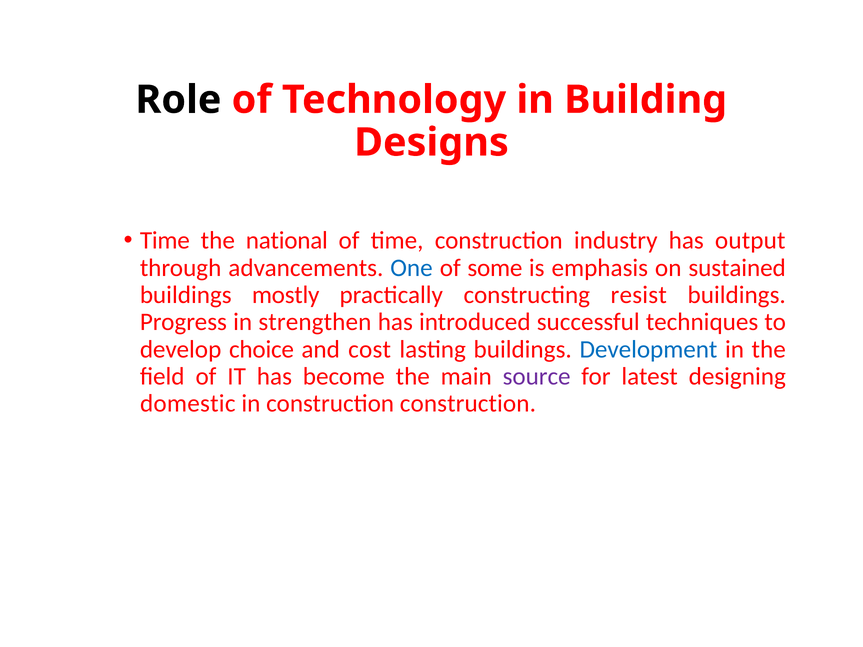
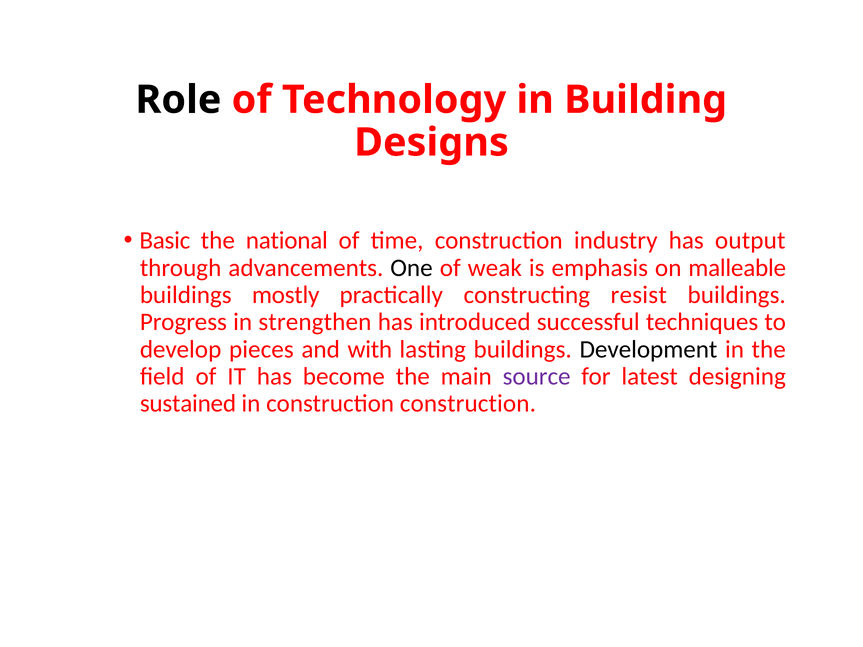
Time: Time -> Basic (165, 241)
One colour: blue -> black (411, 268)
some: some -> weak (495, 268)
sustained: sustained -> malleable (737, 268)
choice: choice -> pieces (261, 349)
cost: cost -> with (370, 349)
Development colour: blue -> black (648, 349)
domestic: domestic -> sustained (188, 404)
